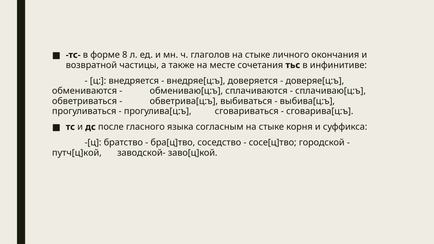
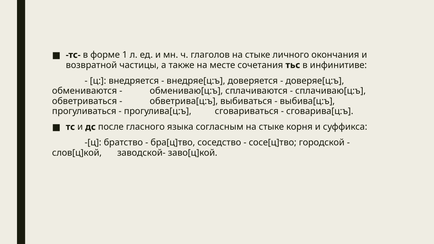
8: 8 -> 1 (125, 55)
путч[ц]кой: путч[ц]кой -> слов[ц]кой (77, 153)
